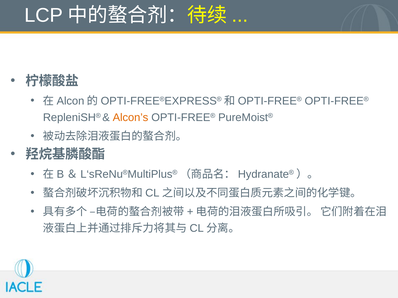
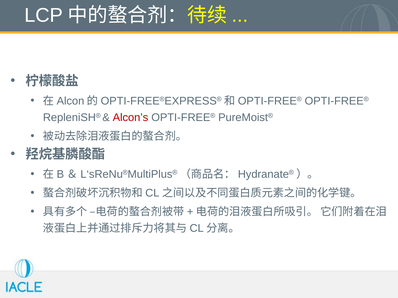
Alcon’s colour: orange -> red (130, 118)
